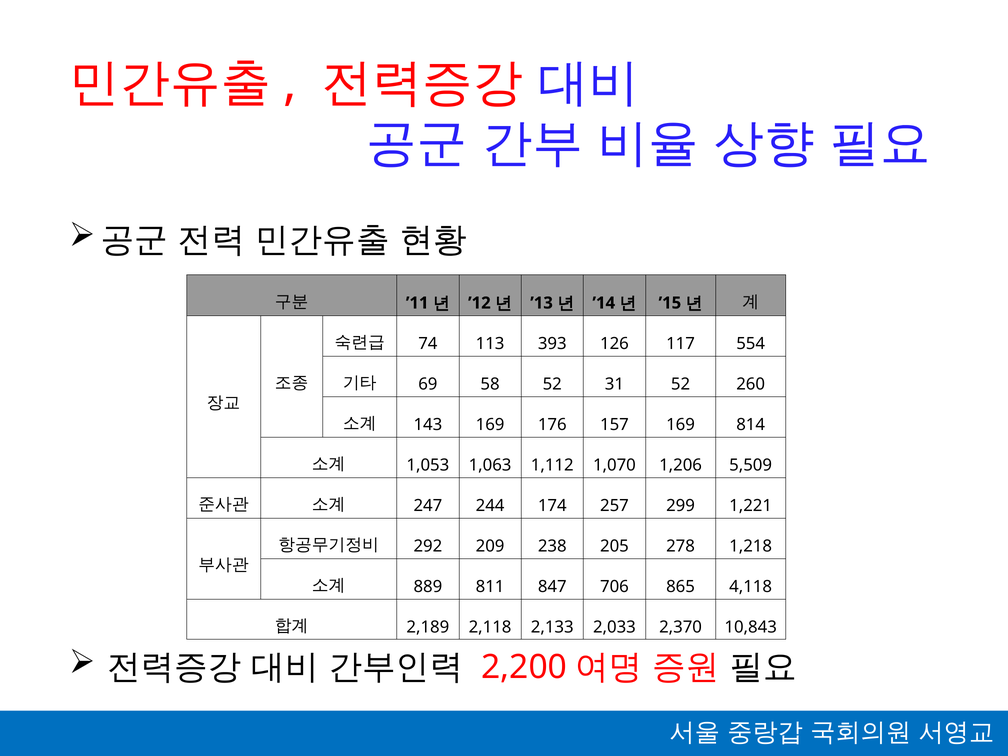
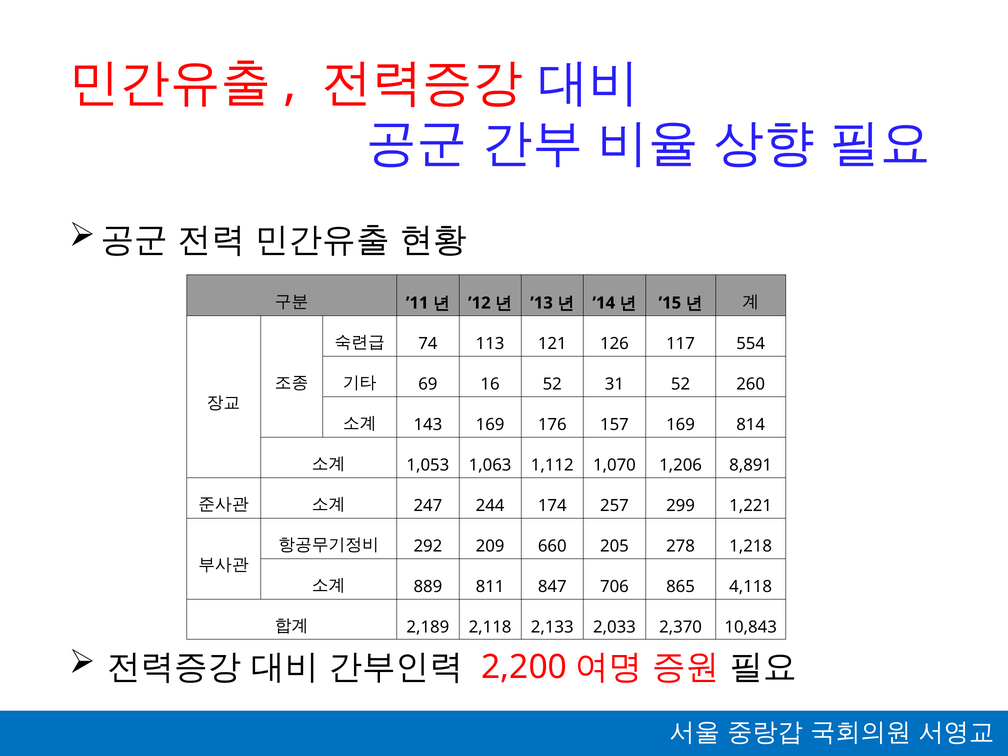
393: 393 -> 121 (552, 344)
58: 58 -> 16 (490, 384)
5,509: 5,509 -> 8,891 (751, 465)
238: 238 -> 660 (552, 546)
